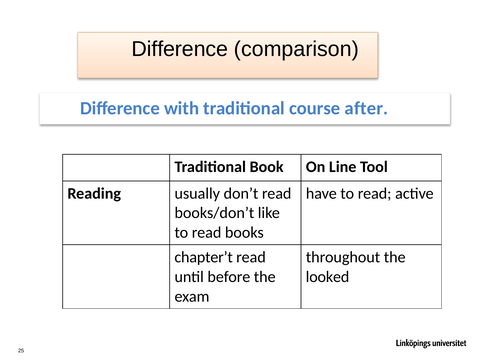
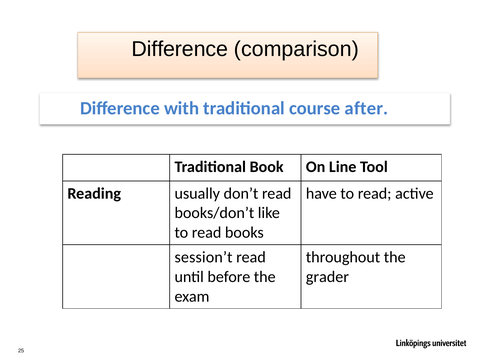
chapter’t: chapter’t -> session’t (204, 257)
looked: looked -> grader (327, 276)
